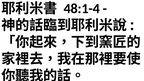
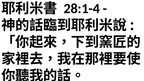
48:1-4: 48:1-4 -> 28:1-4 (82, 9)
